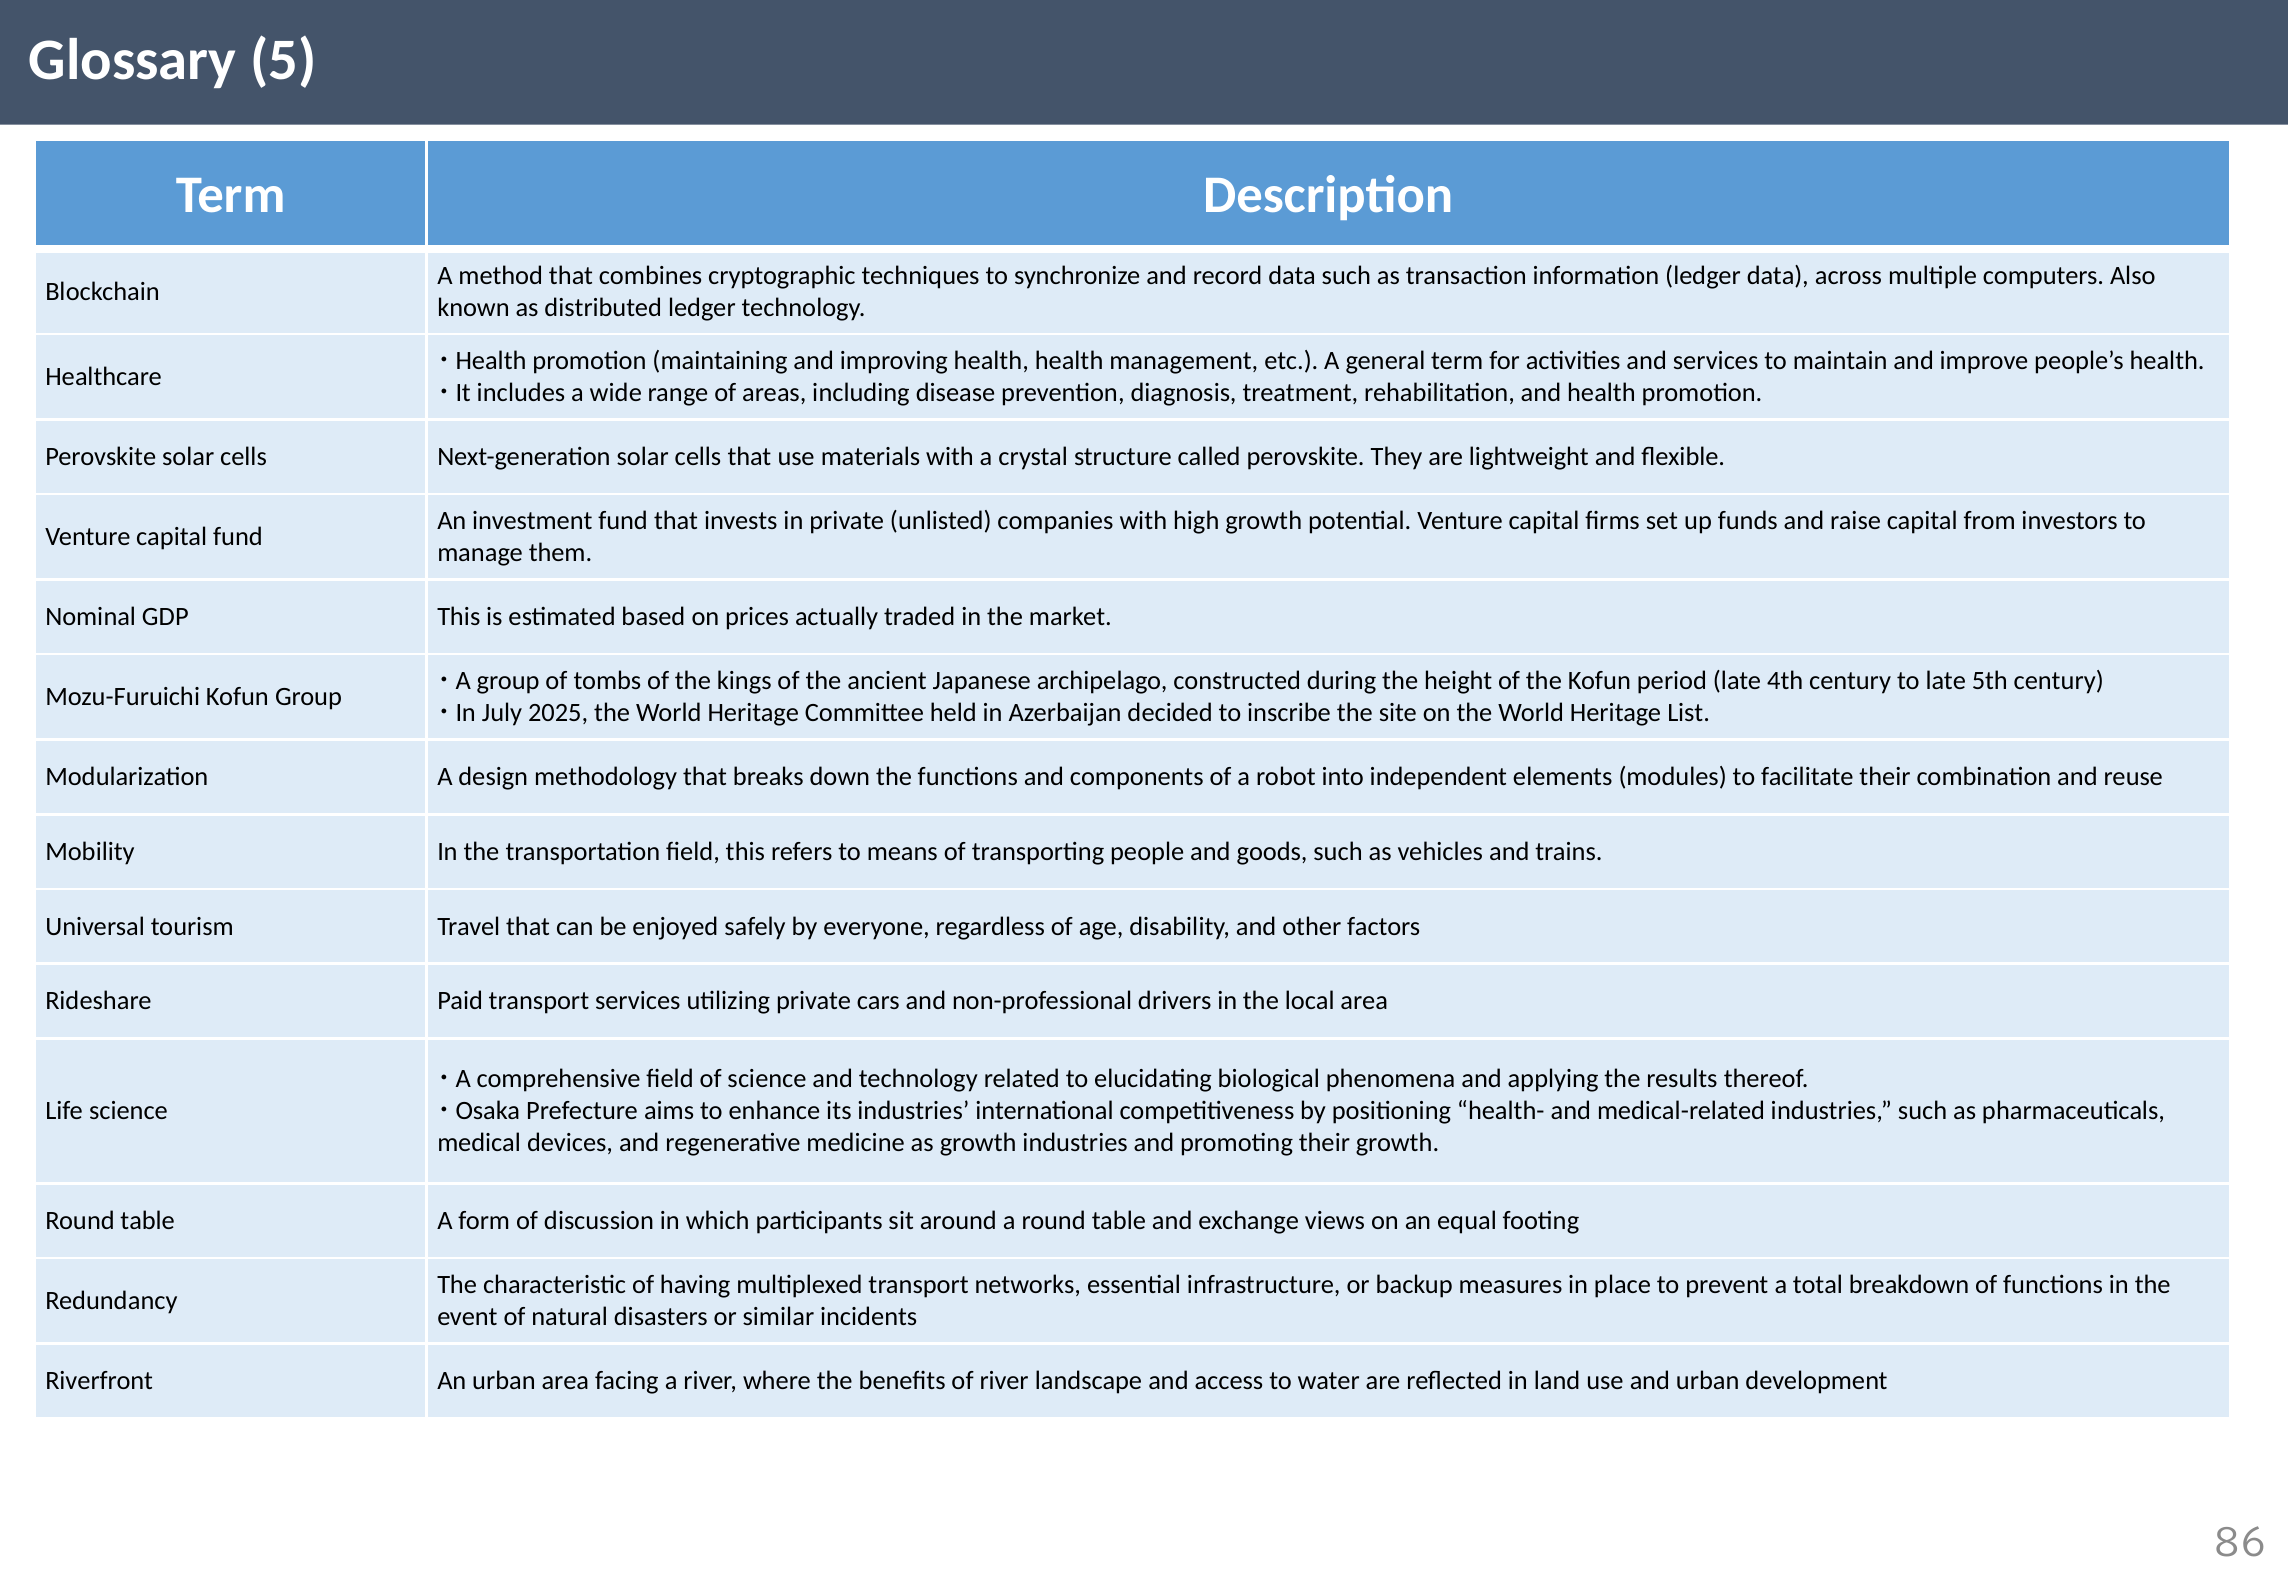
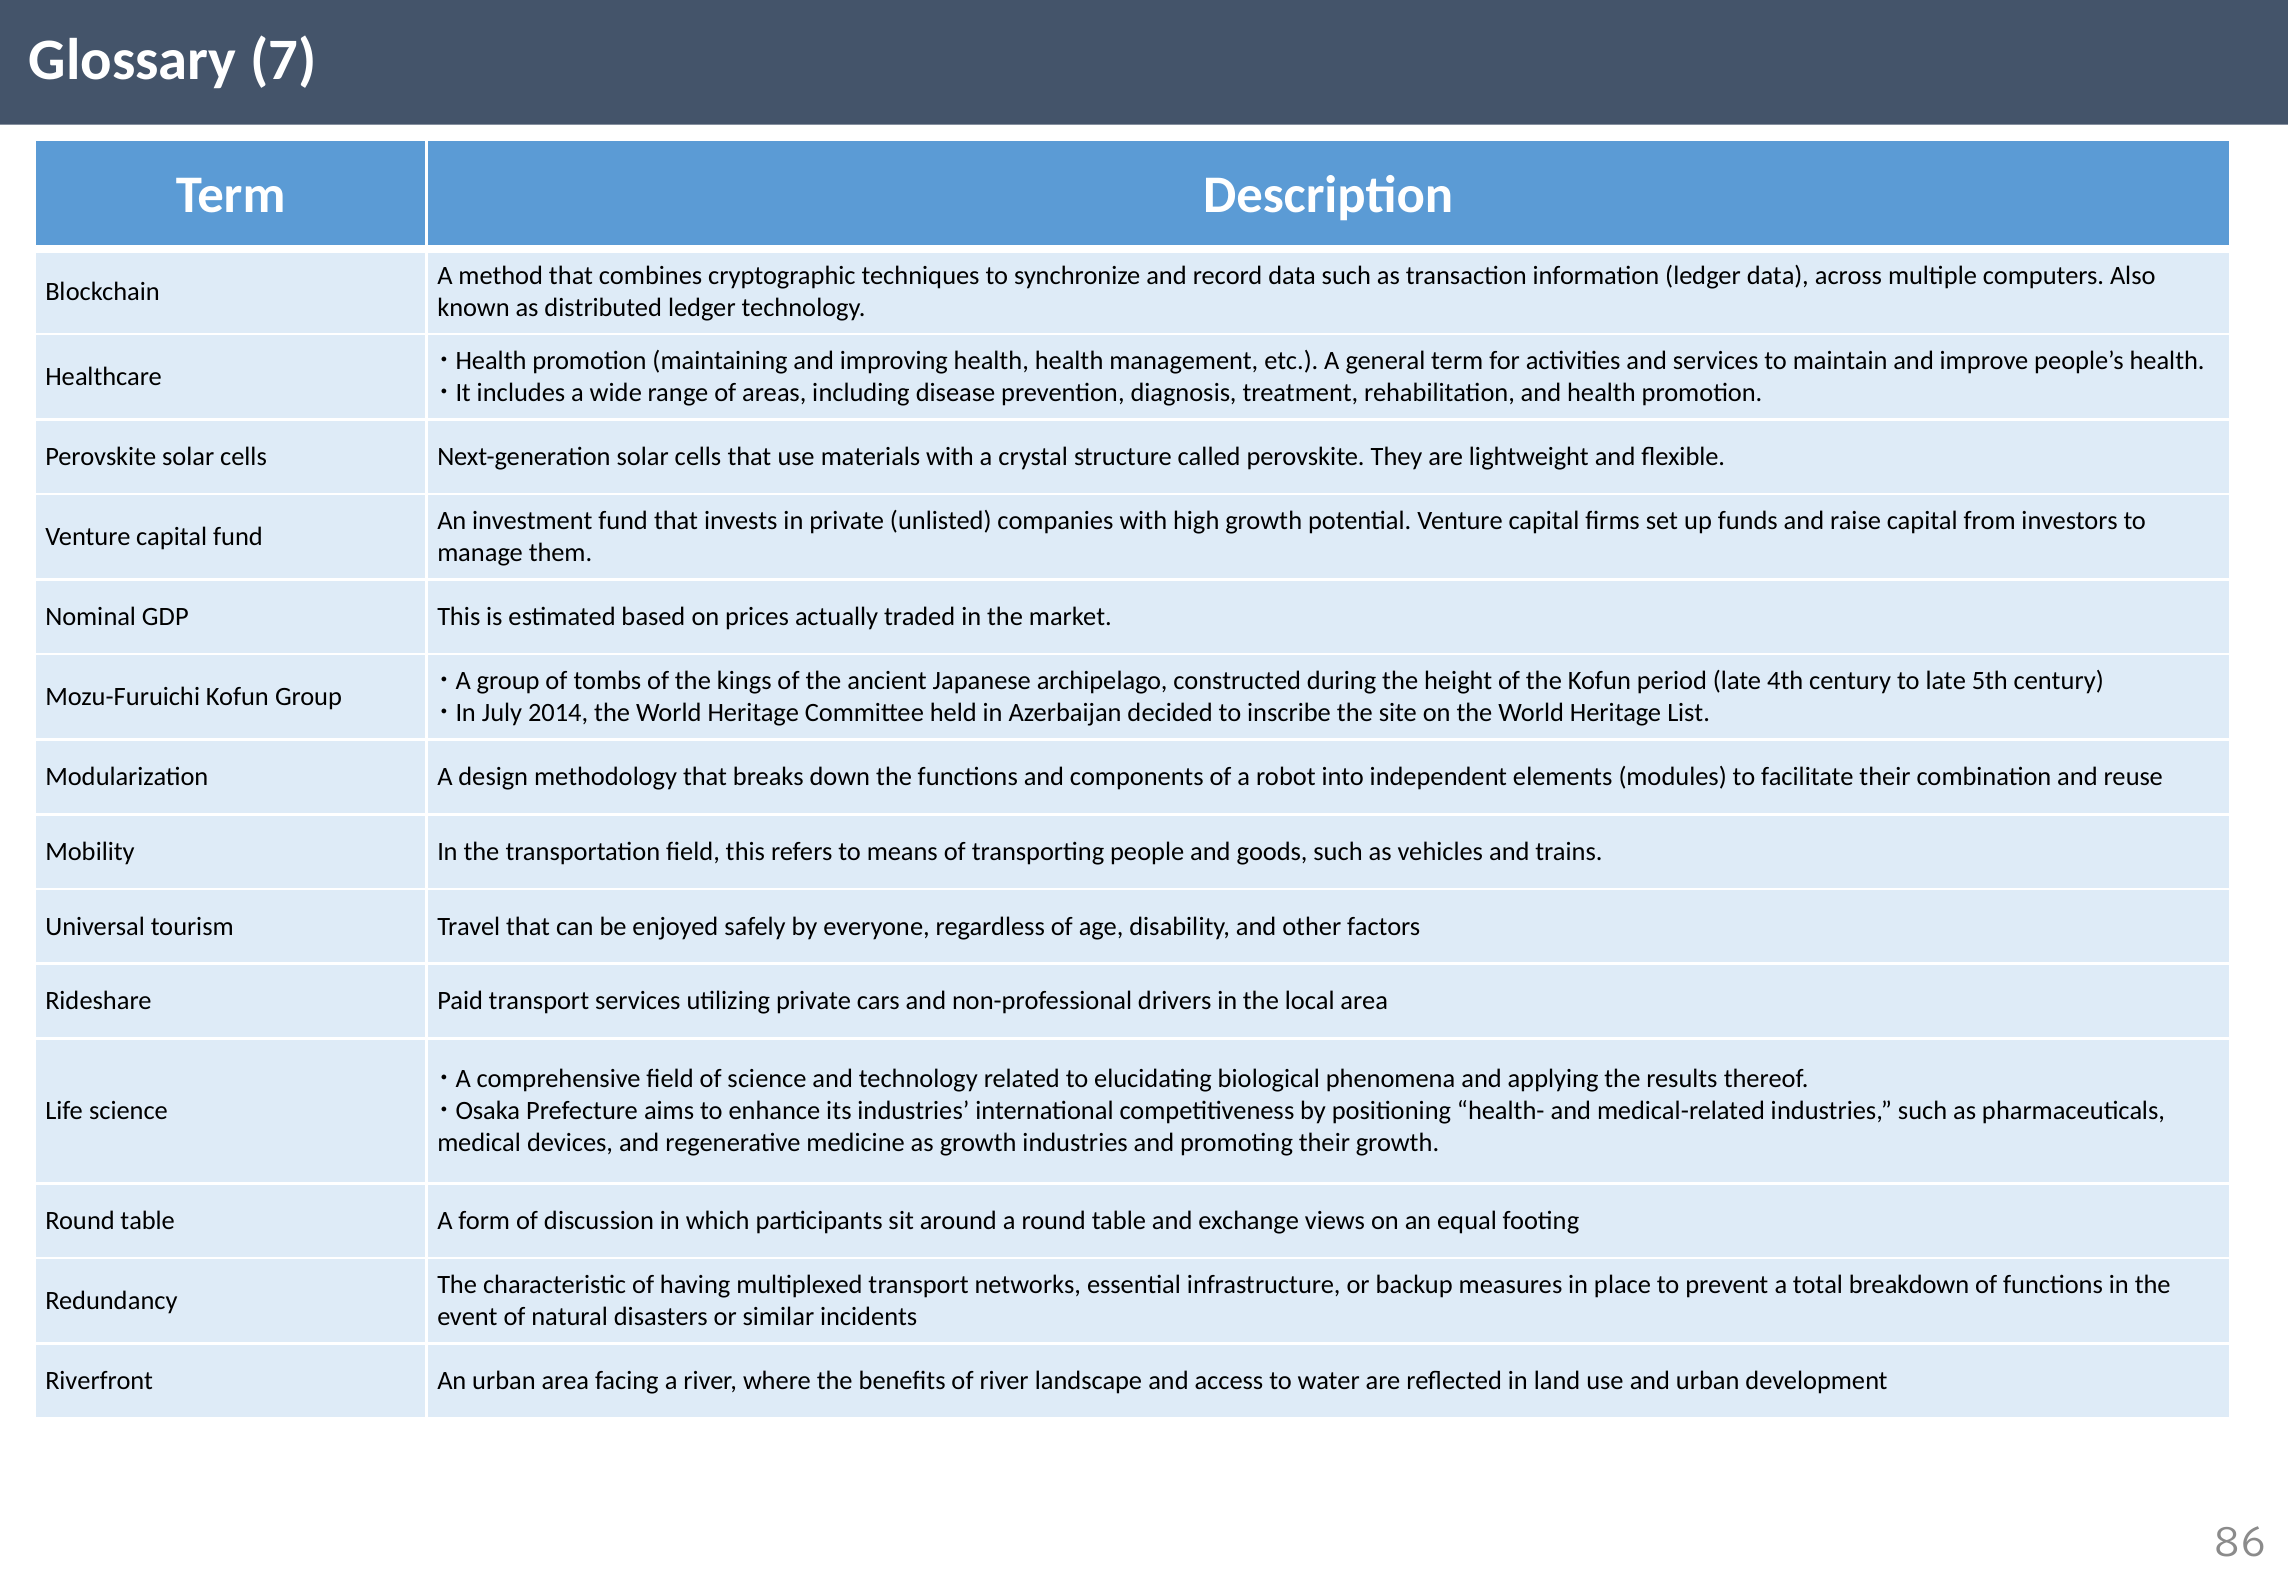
5: 5 -> 7 (283, 61)
2025: 2025 -> 2014 (558, 713)
